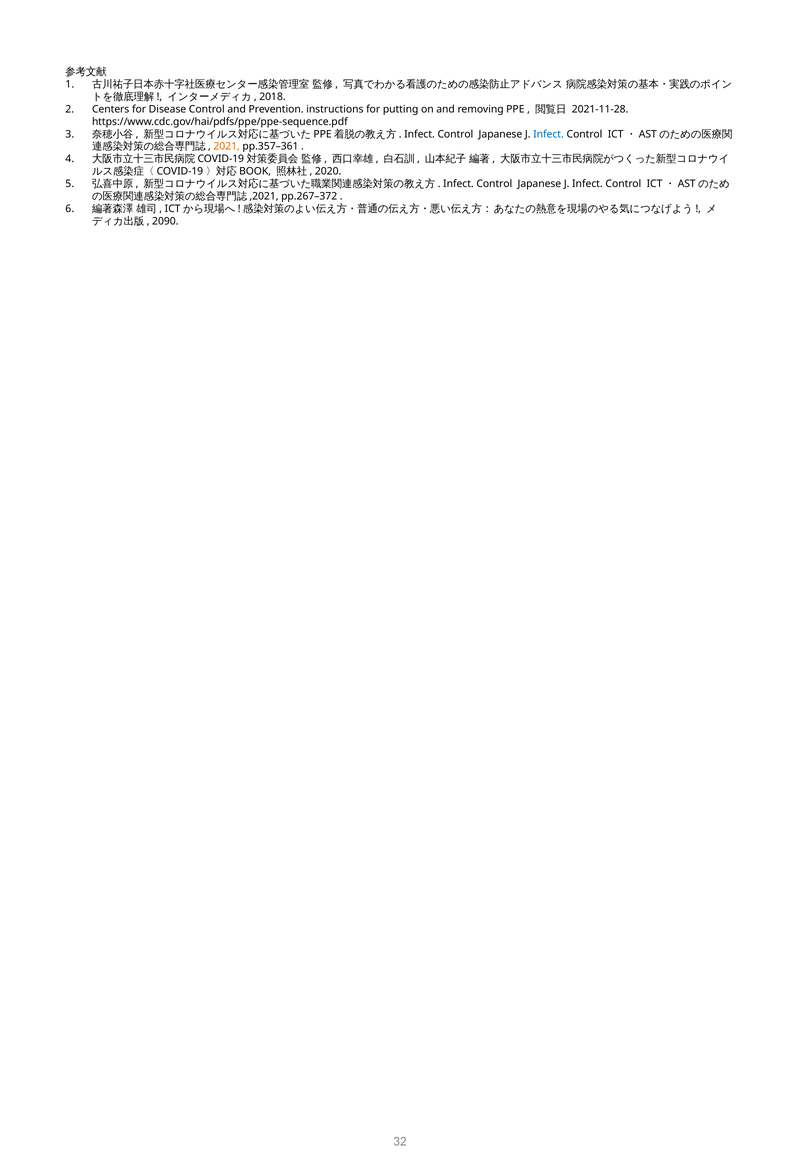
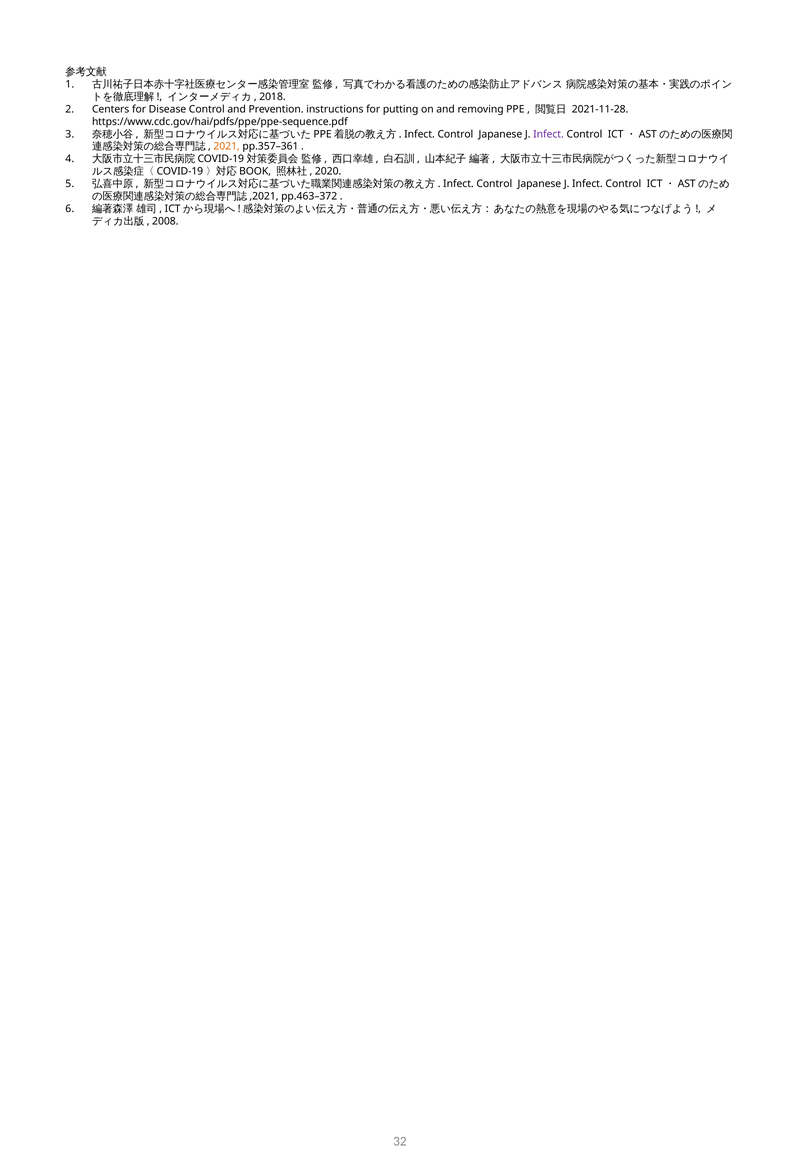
Infect colour: blue -> purple (548, 134)
pp.267–372: pp.267–372 -> pp.463–372 (309, 196)
2090: 2090 -> 2008 (165, 221)
